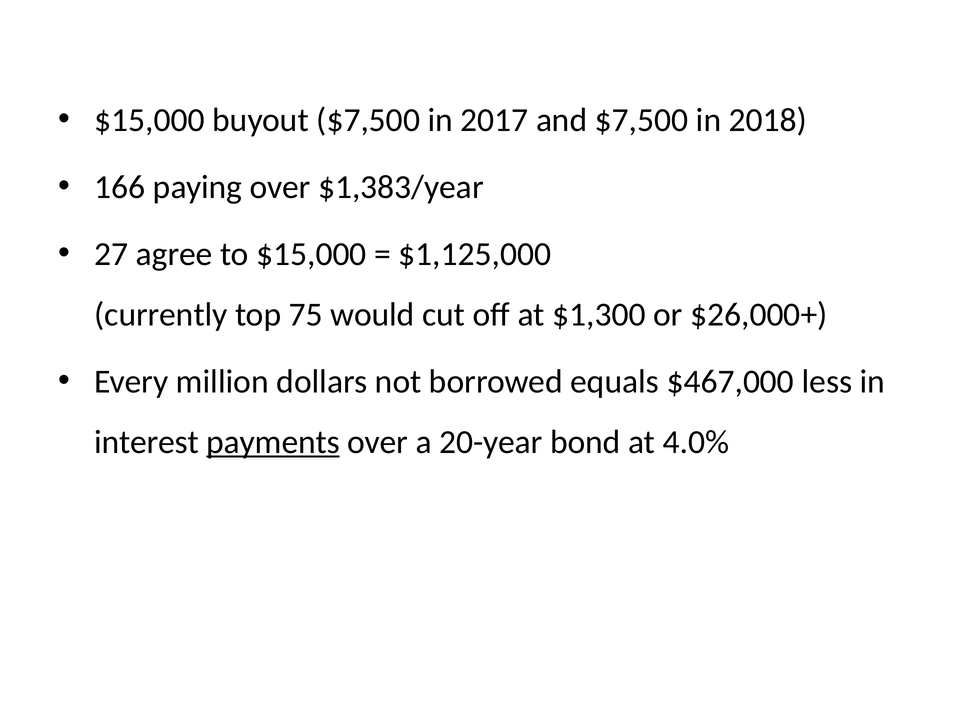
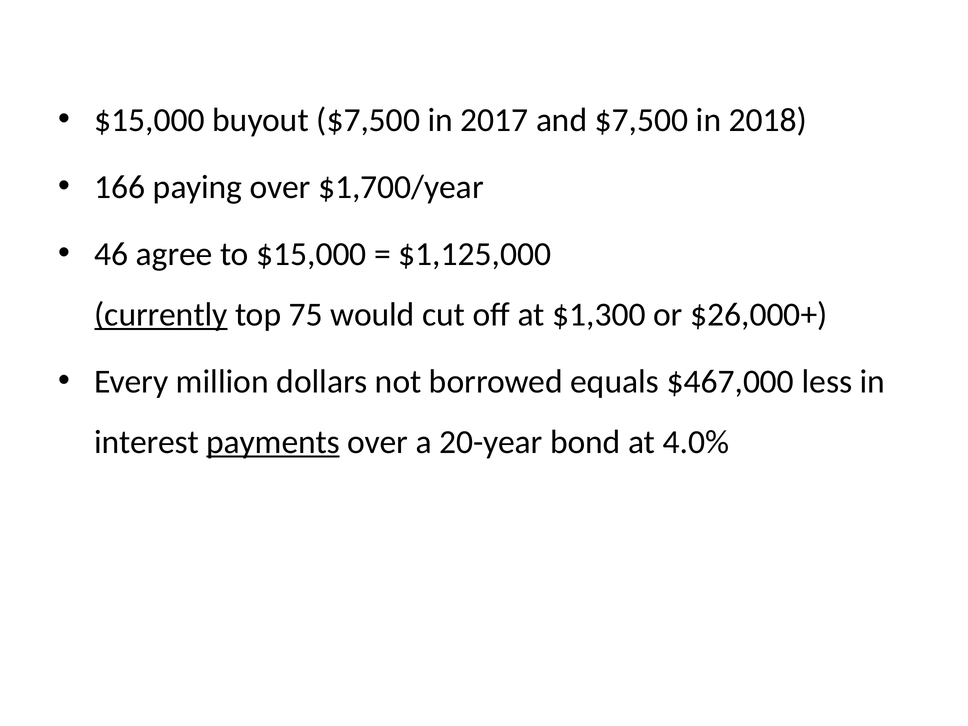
$1,383/year: $1,383/year -> $1,700/year (401, 187)
27: 27 -> 46 (111, 254)
currently underline: none -> present (161, 315)
